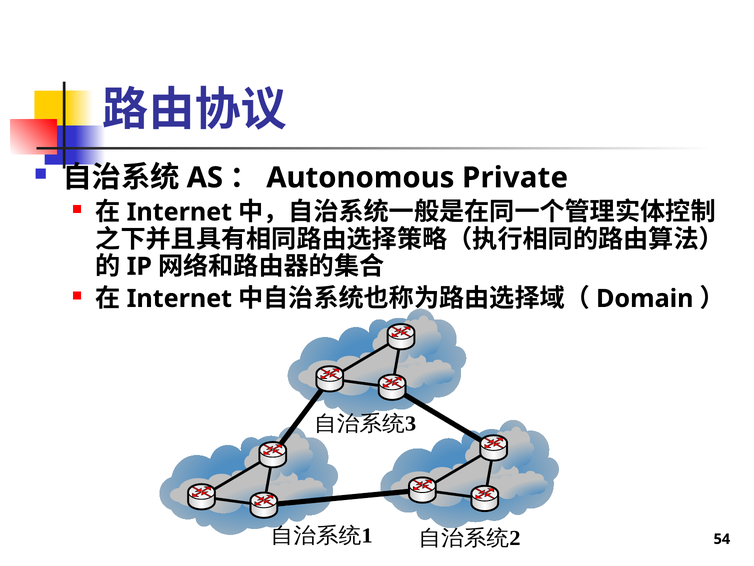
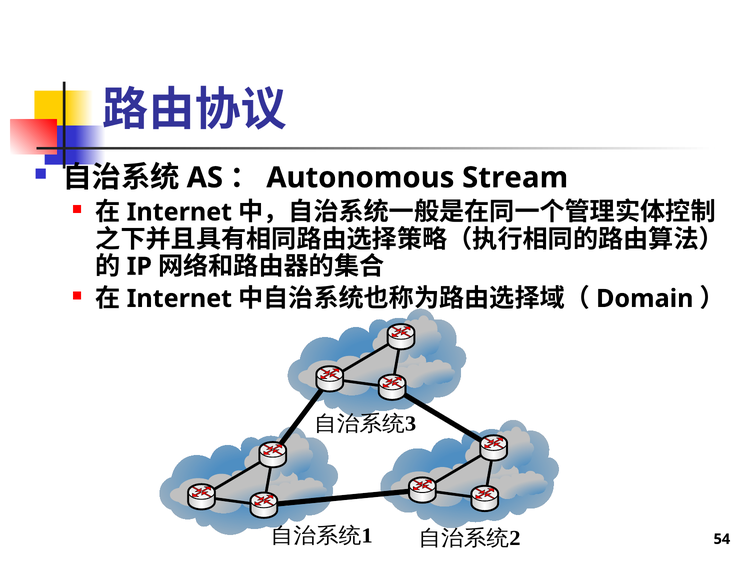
Private: Private -> Stream (515, 178)
